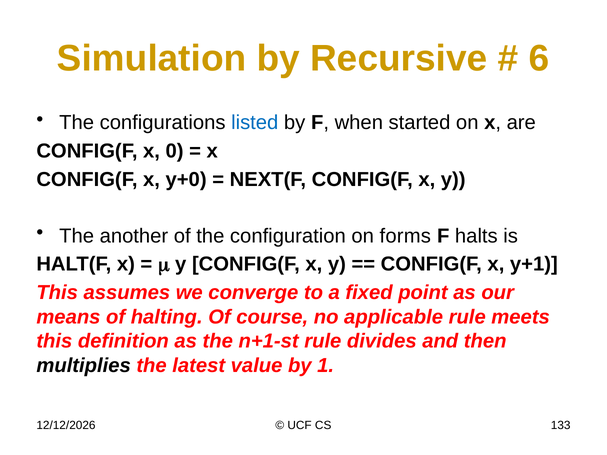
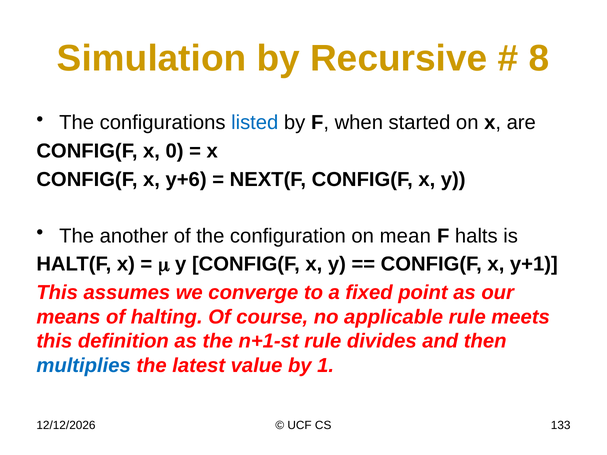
6: 6 -> 8 (539, 59)
y+0: y+0 -> y+6 (186, 179)
forms: forms -> mean (405, 236)
multiplies colour: black -> blue (84, 366)
